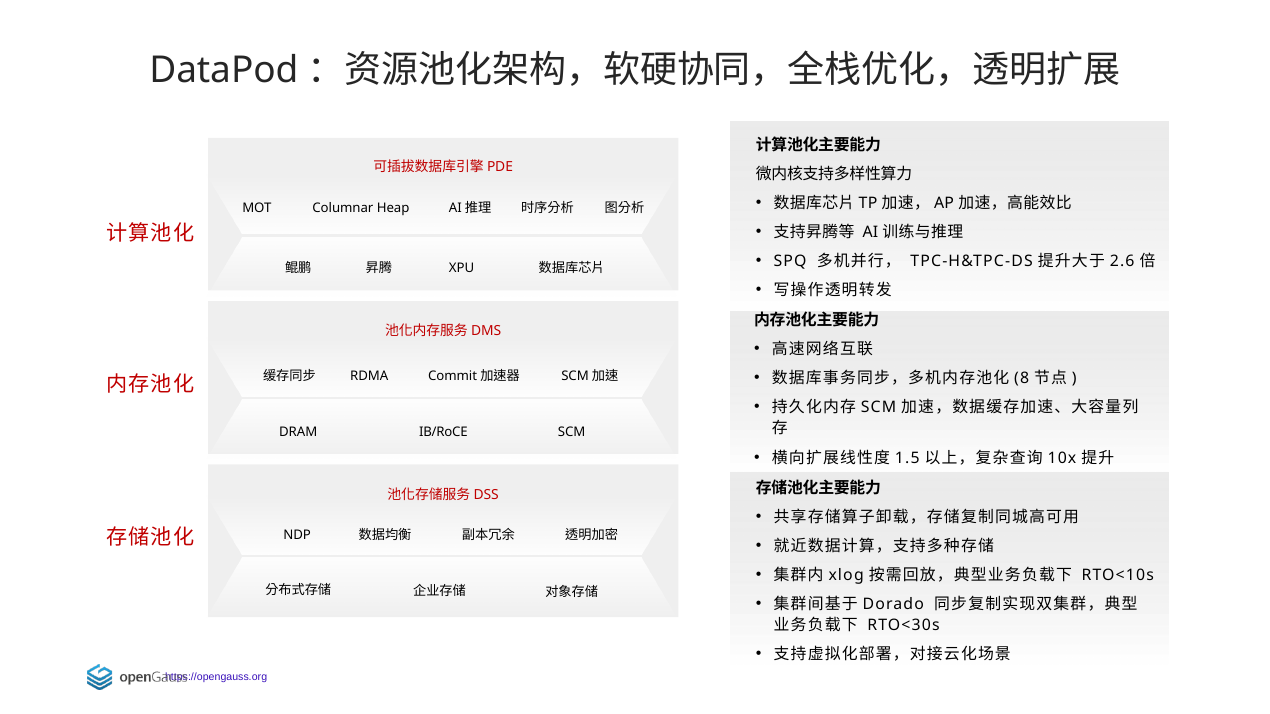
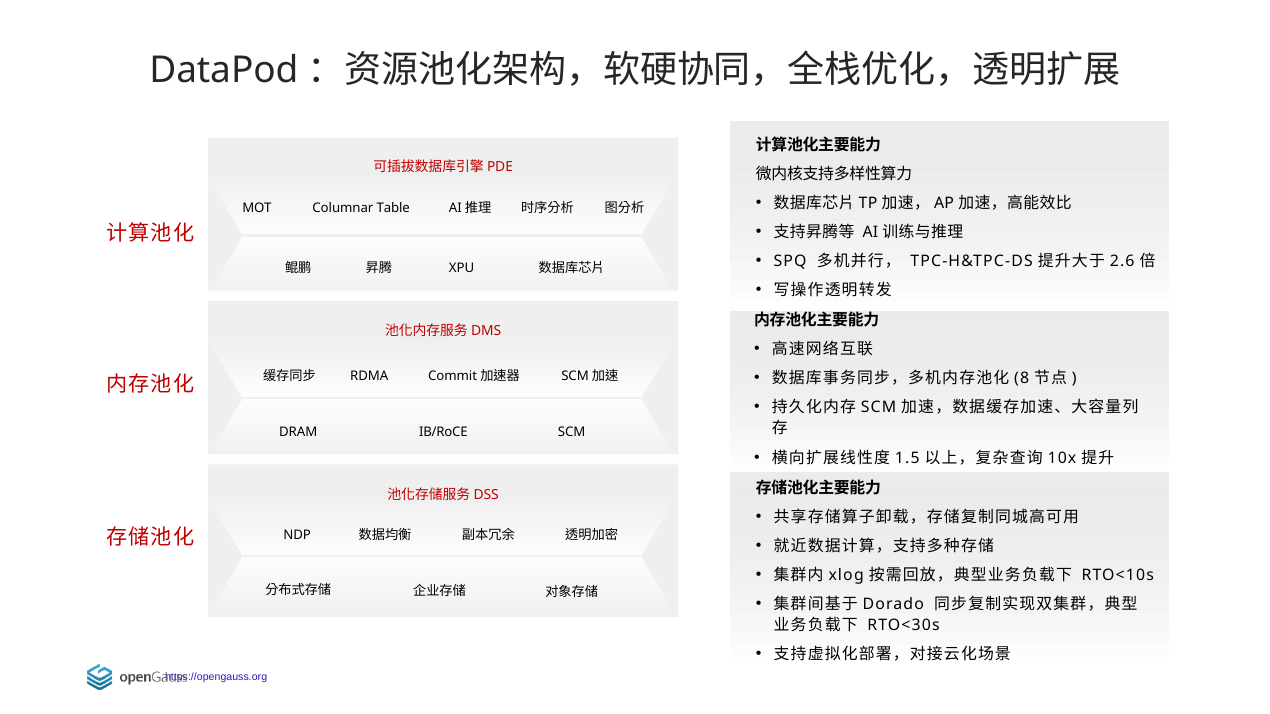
Heap: Heap -> Table (393, 209)
